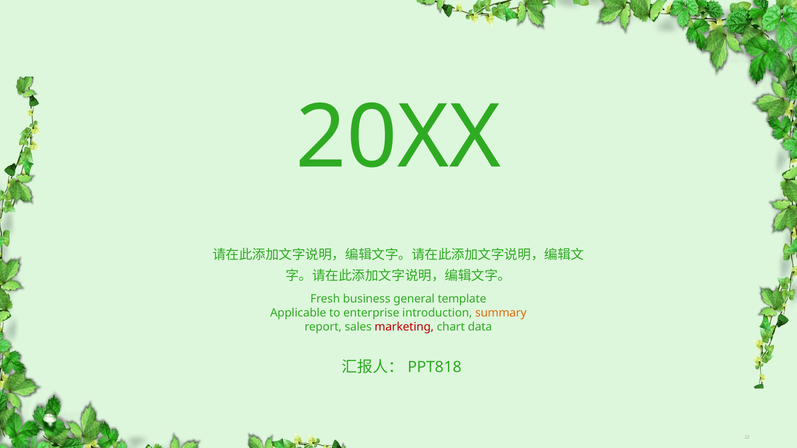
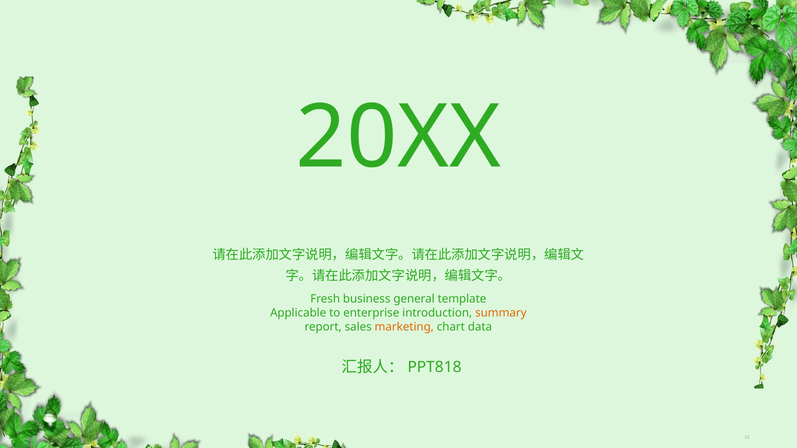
marketing colour: red -> orange (404, 327)
